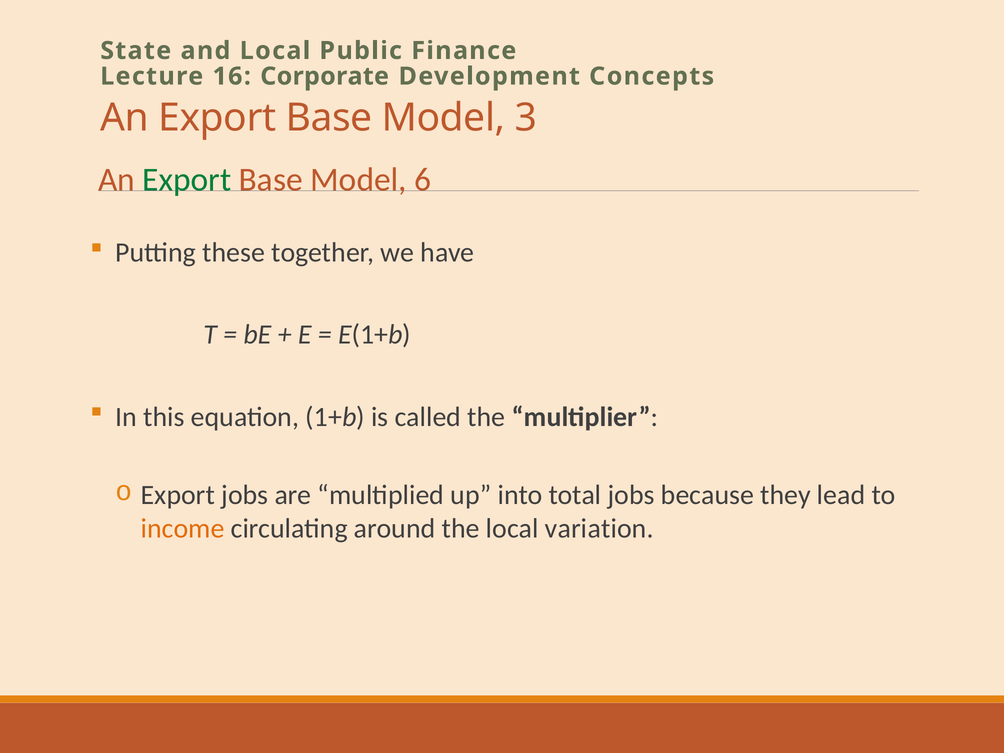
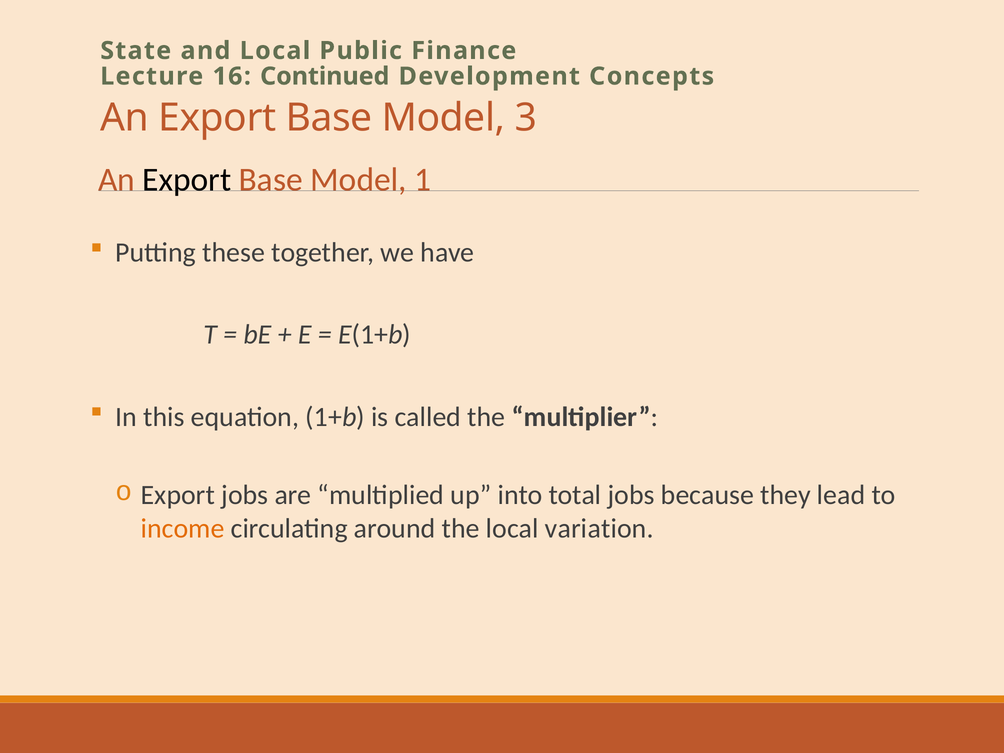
Corporate: Corporate -> Continued (325, 76)
Export colour: green -> black (187, 180)
6: 6 -> 1 (423, 180)
